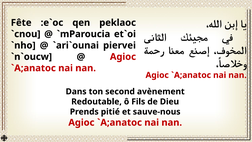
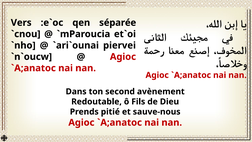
Fête: Fête -> Vers (21, 23)
peklaoc: peklaoc -> séparée (118, 23)
